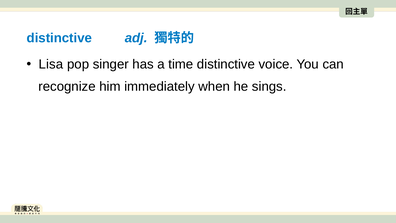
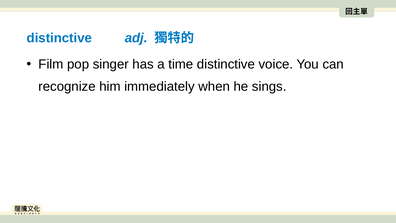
Lisa: Lisa -> Film (51, 64)
